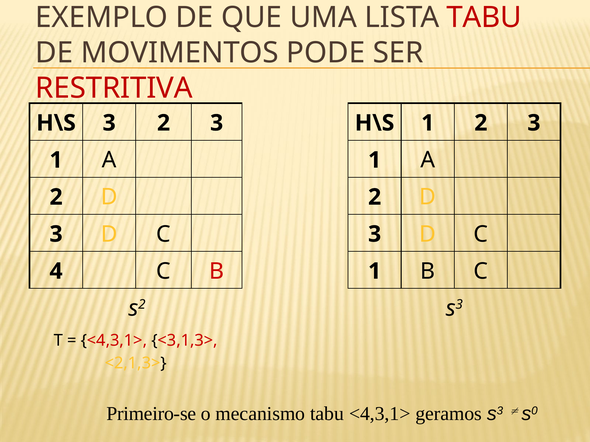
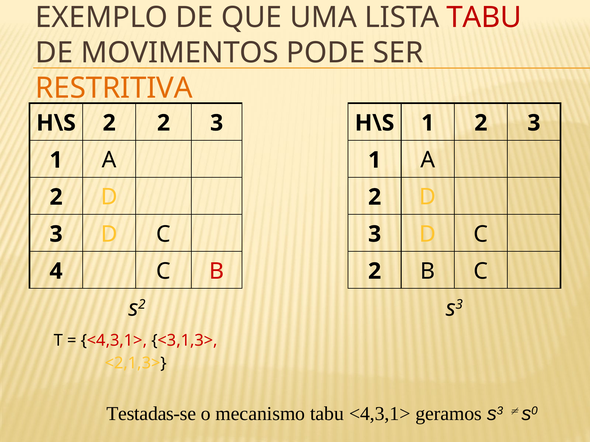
RESTRITIVA colour: red -> orange (114, 88)
H\S 3: 3 -> 2 (109, 123)
B 1: 1 -> 2 (375, 271)
Primeiro-se: Primeiro-se -> Testadas-se (151, 414)
